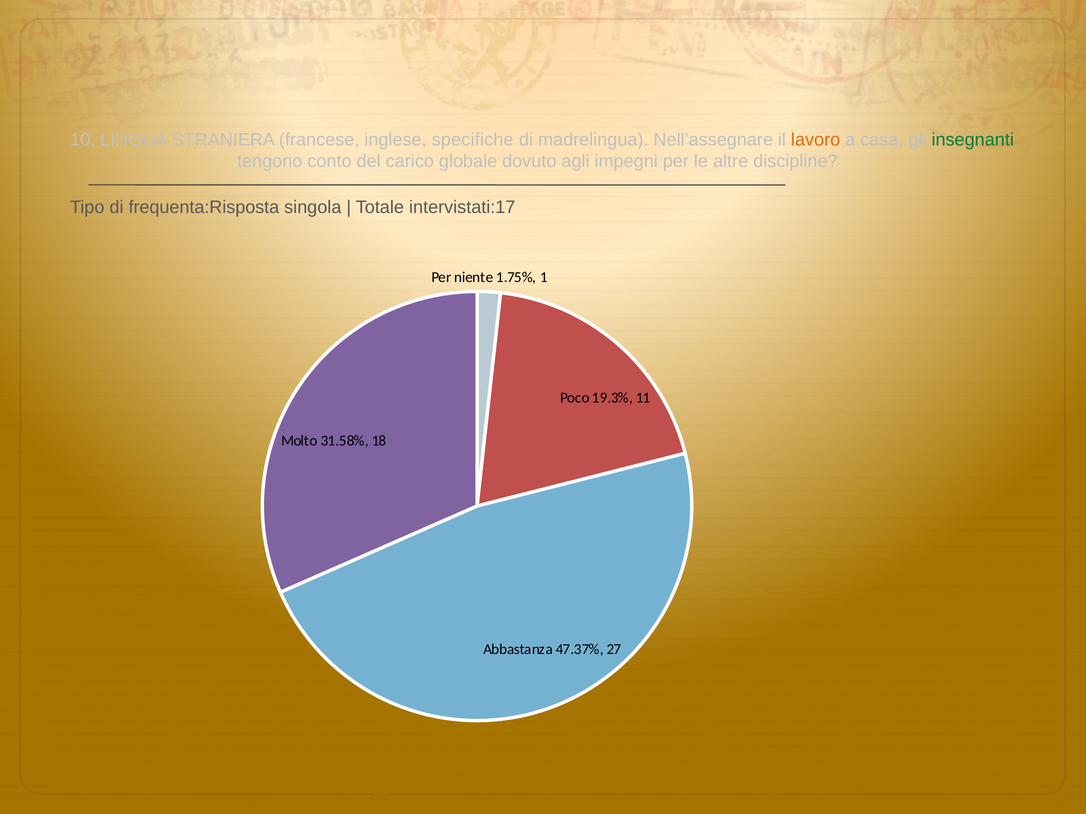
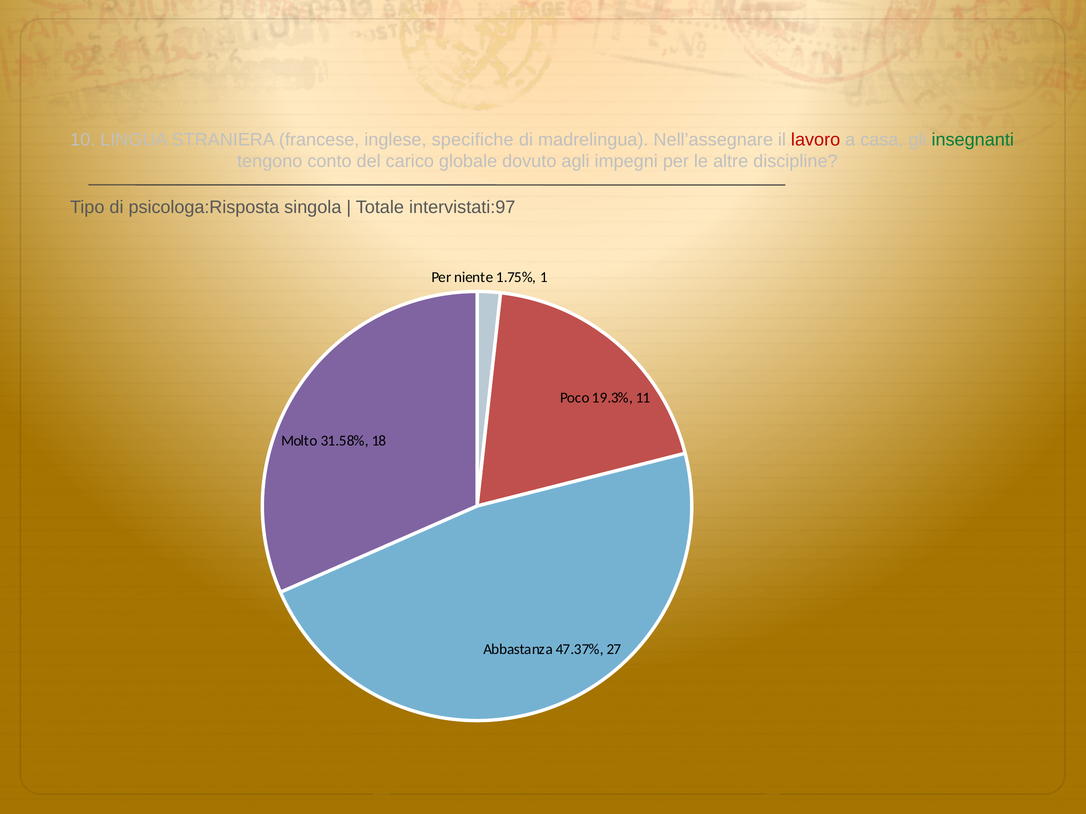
lavoro colour: orange -> red (816, 140)
frequenta:Risposta: frequenta:Risposta -> psicologa:Risposta (204, 208)
intervistati:17: intervistati:17 -> intervistati:97 (462, 208)
